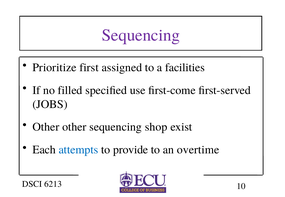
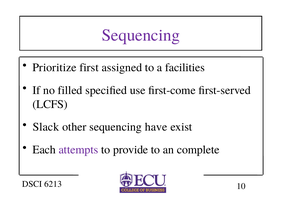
JOBS: JOBS -> LCFS (50, 104)
Other: Other -> Slack (46, 127)
shop: shop -> have (156, 127)
attempts colour: blue -> purple (78, 150)
overtime: overtime -> complete (198, 150)
